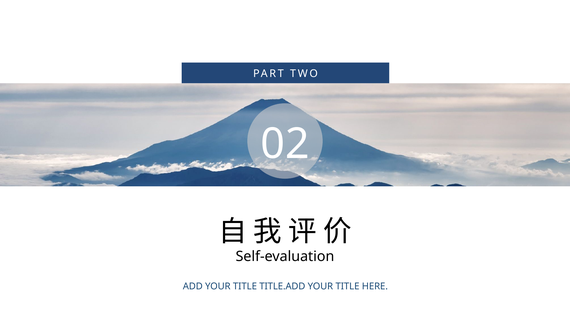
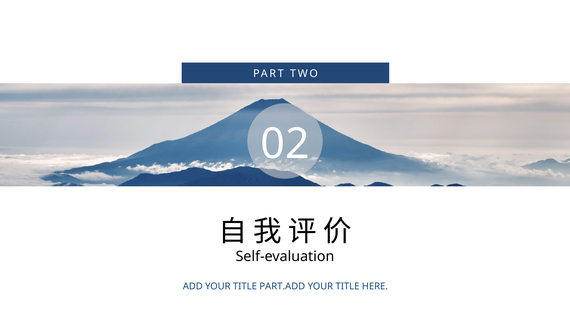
TITLE.ADD: TITLE.ADD -> PART.ADD (282, 286)
